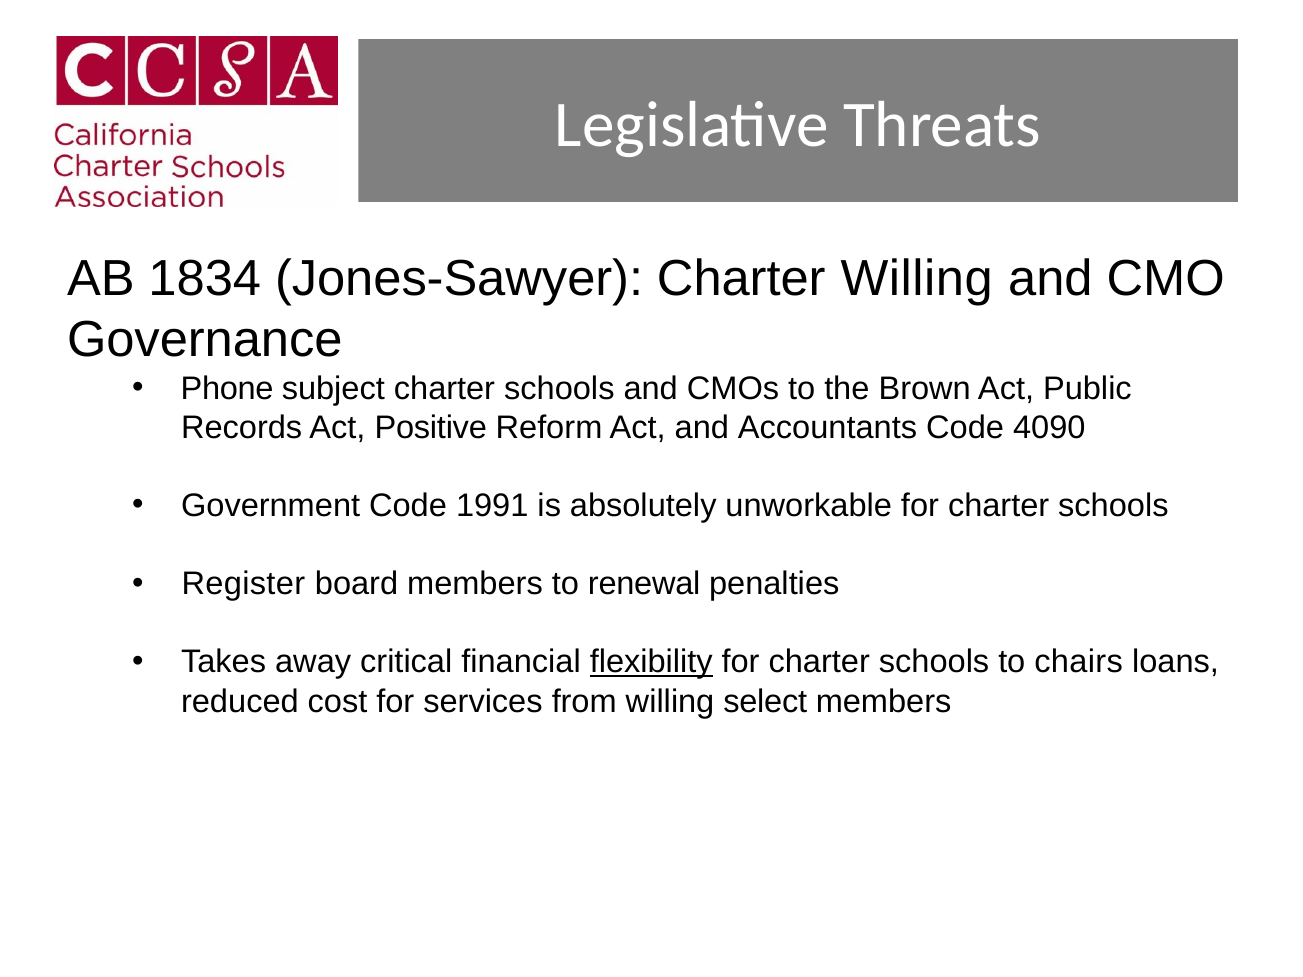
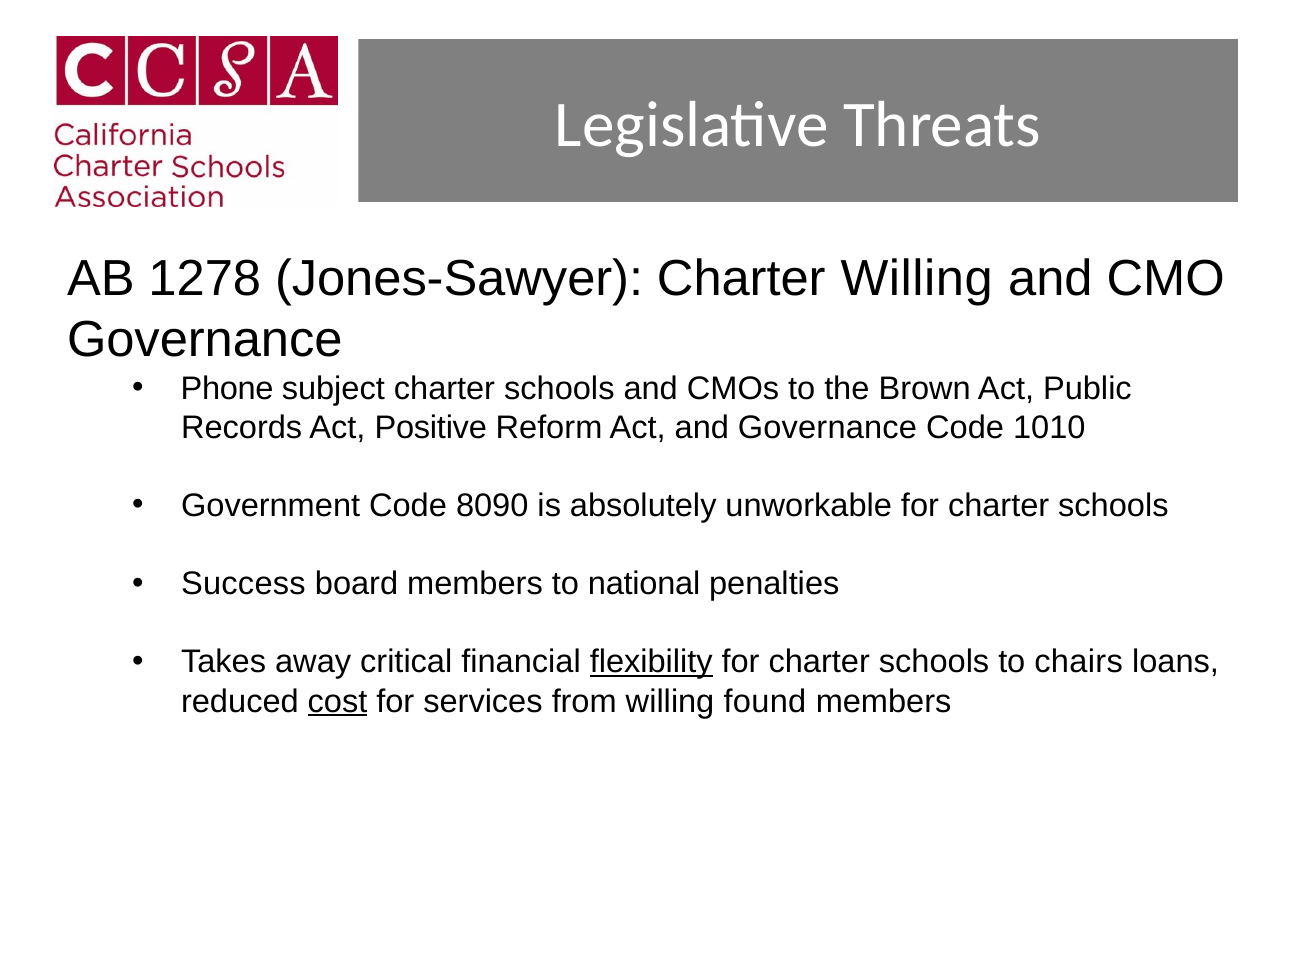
1834: 1834 -> 1278 (205, 279)
and Accountants: Accountants -> Governance (827, 428)
4090: 4090 -> 1010 (1049, 428)
1991: 1991 -> 8090 (492, 506)
Register: Register -> Success (243, 584)
renewal: renewal -> national (644, 584)
cost underline: none -> present (338, 701)
select: select -> found (765, 701)
